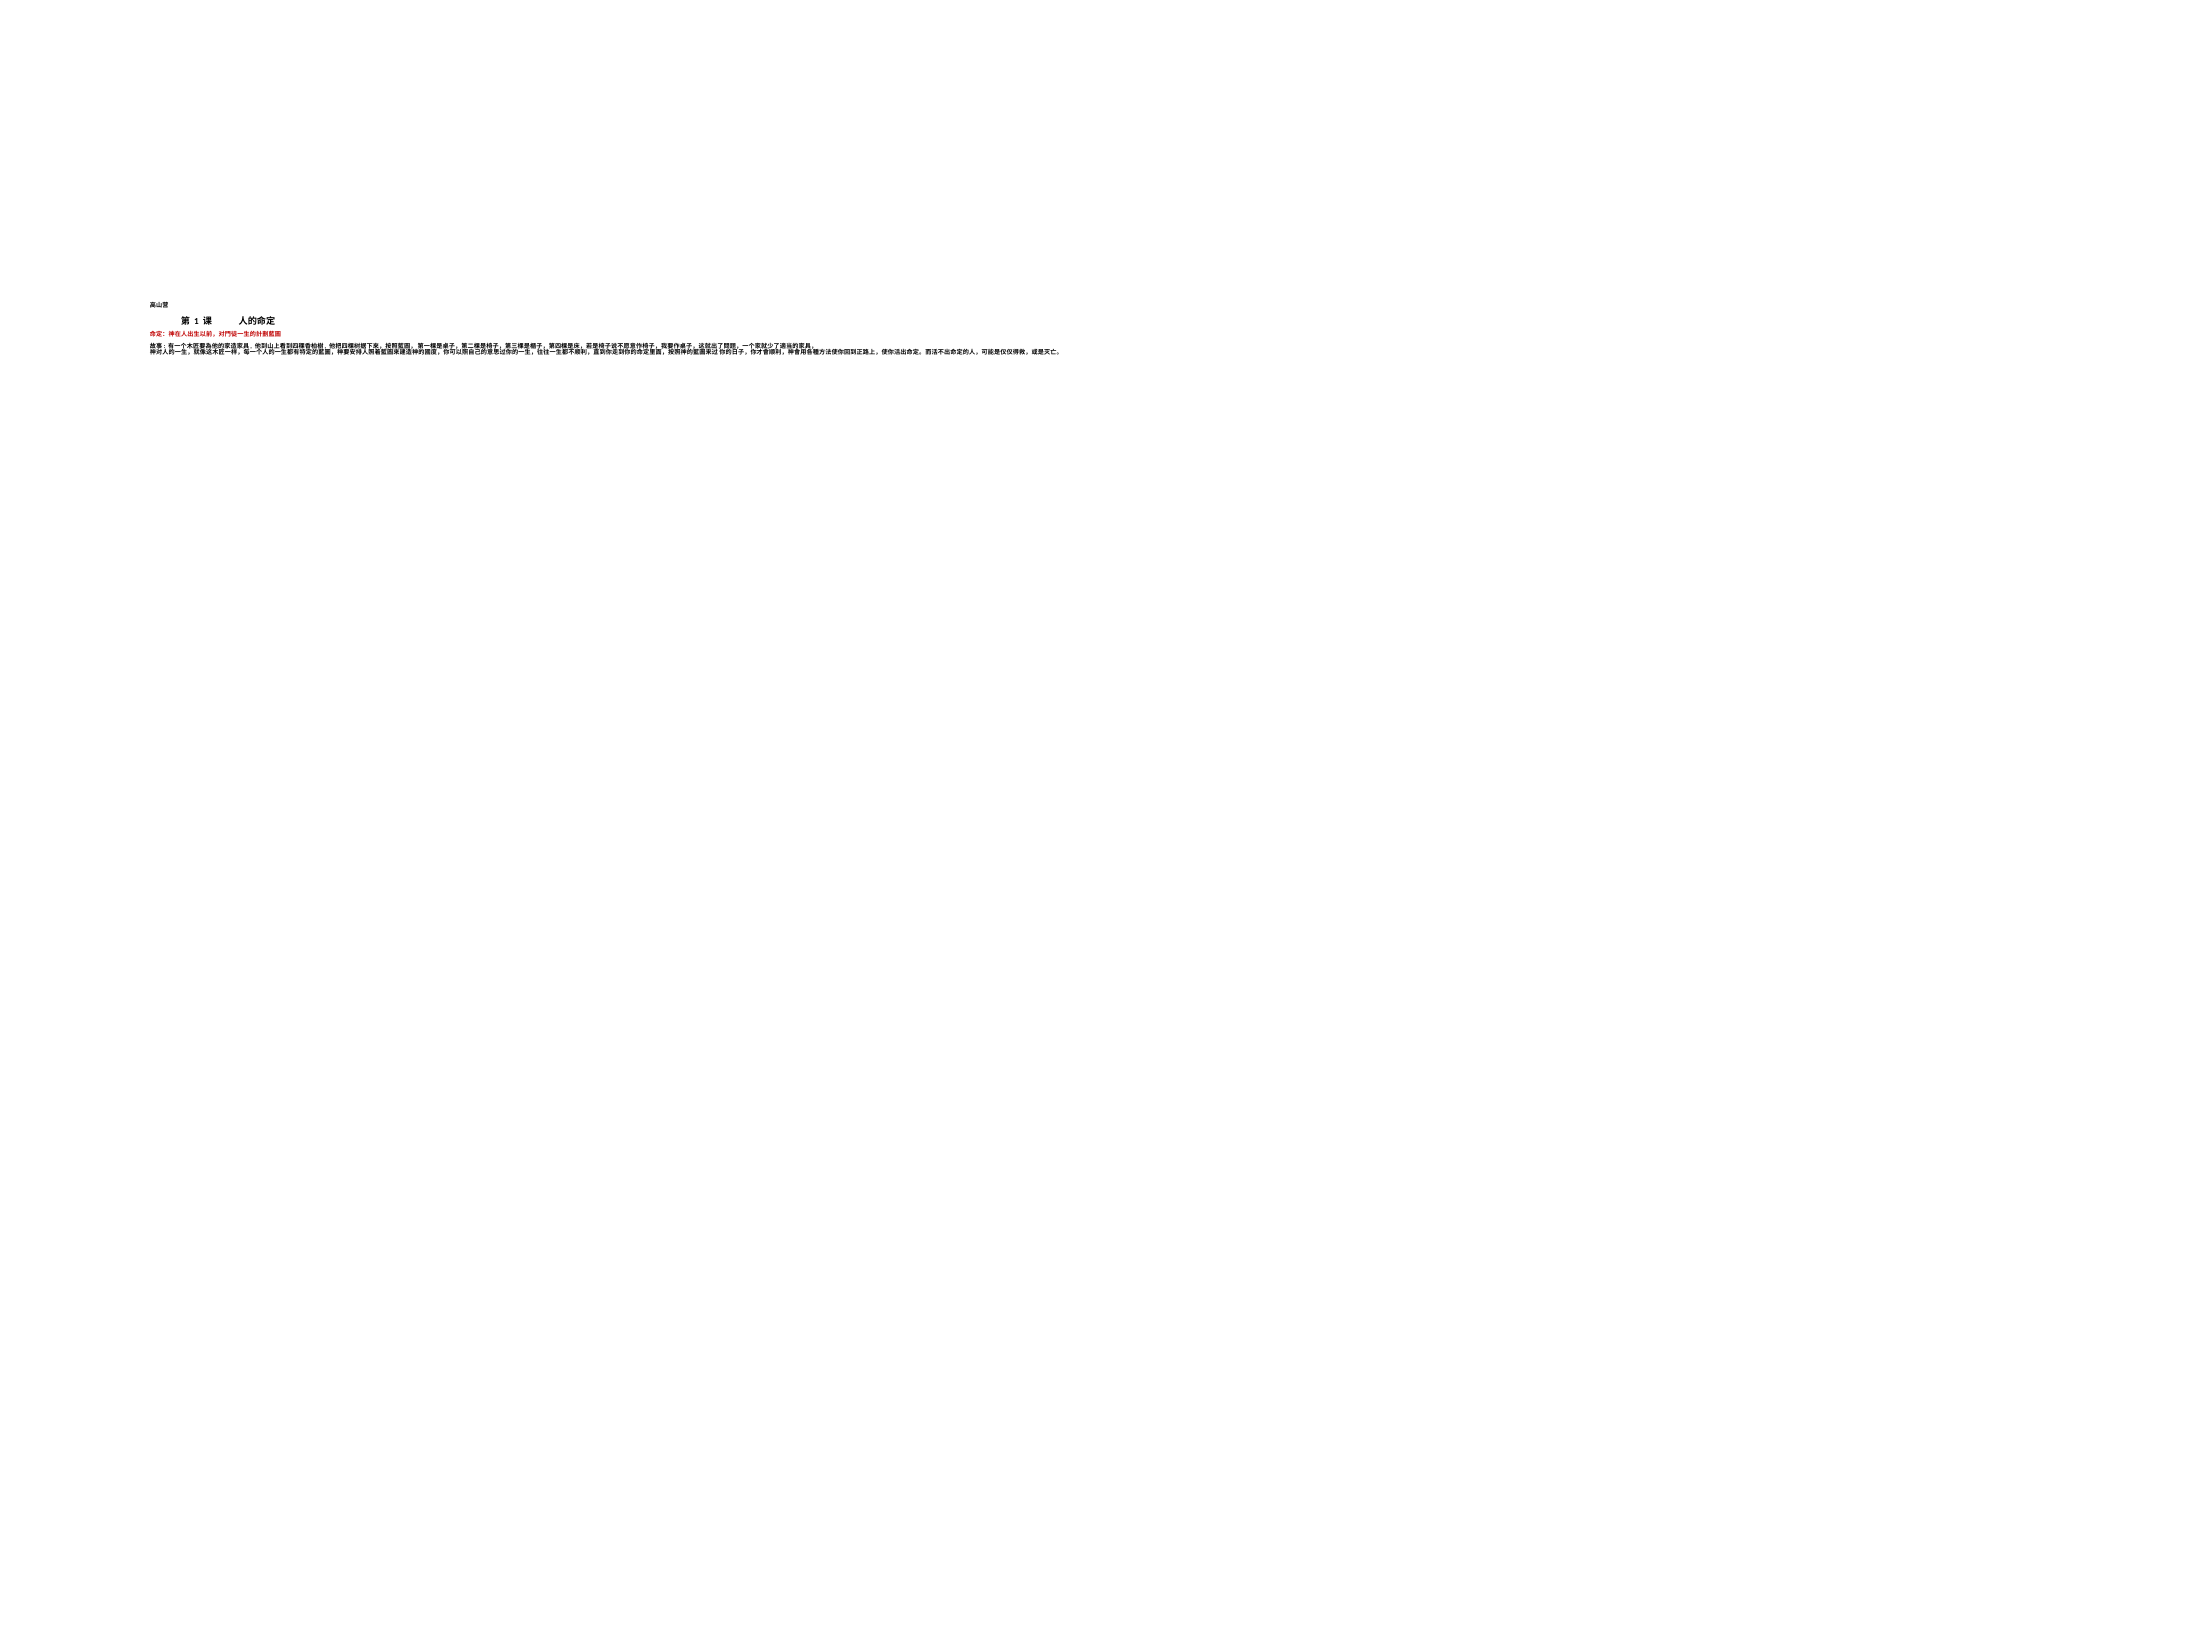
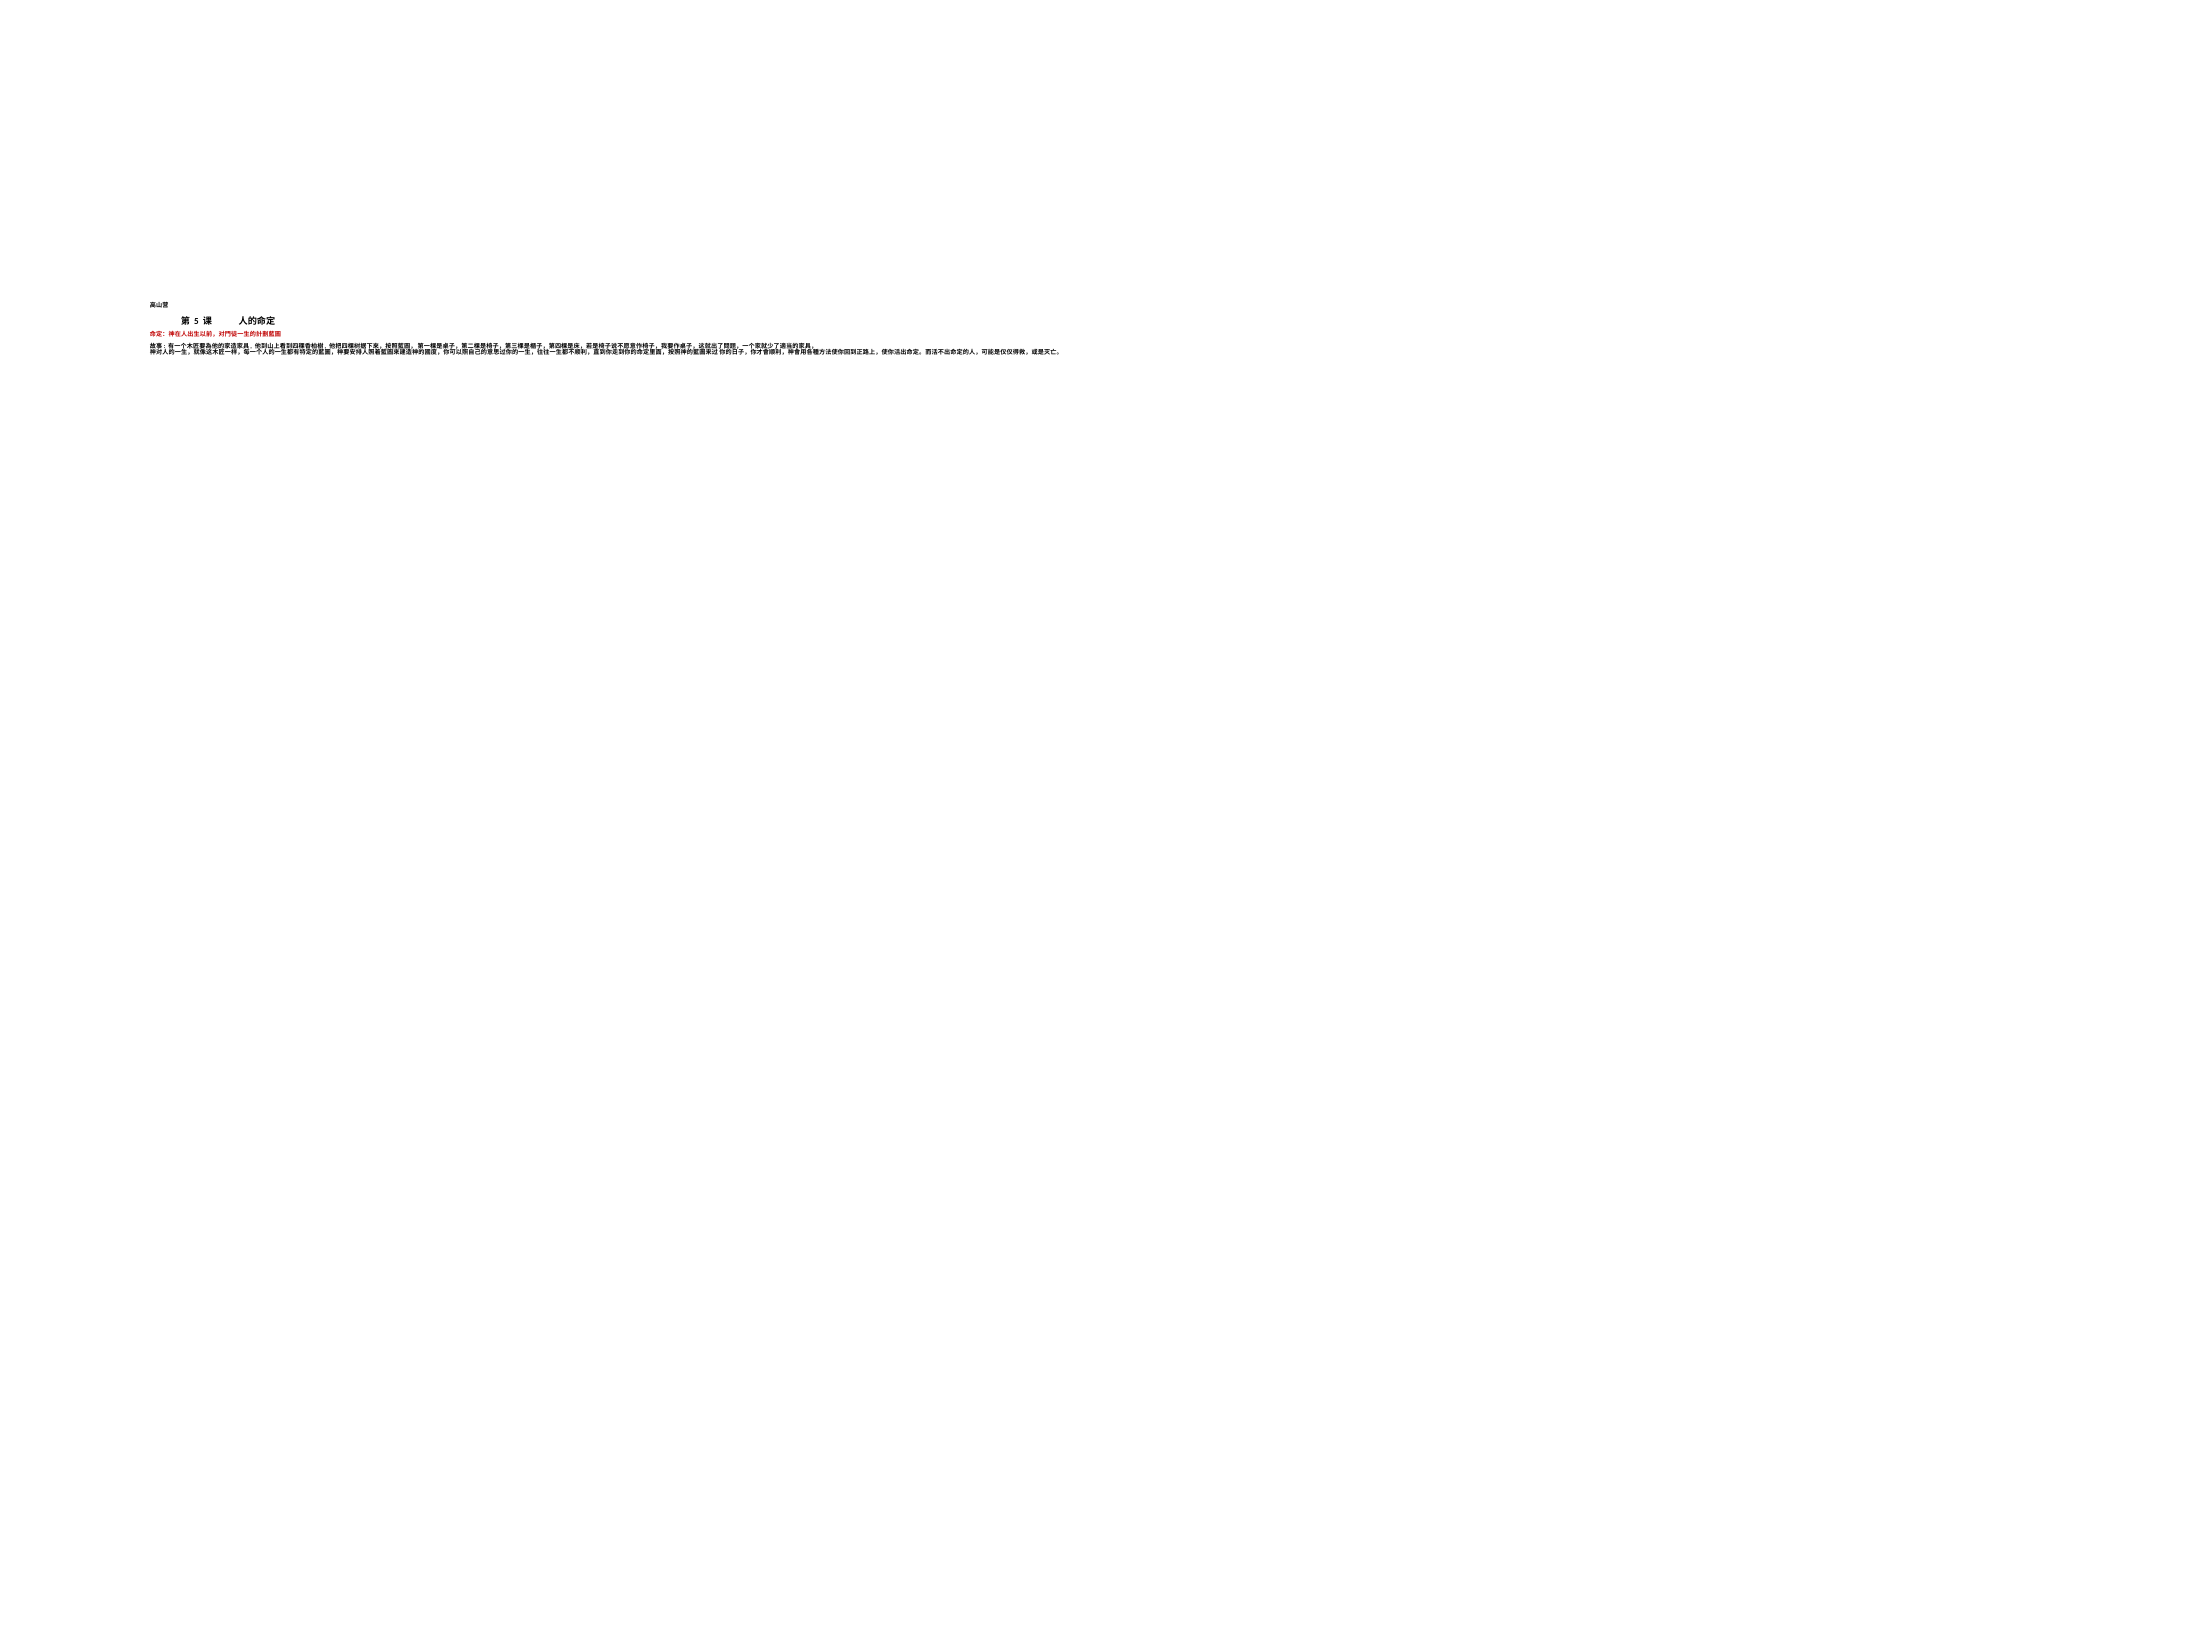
1: 1 -> 5 (196, 322)
